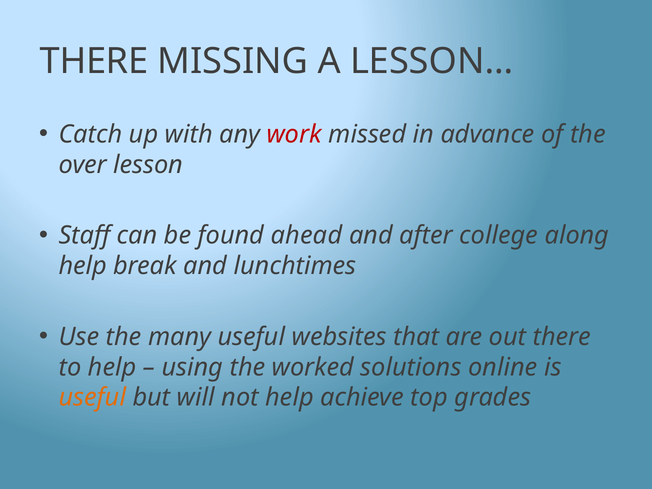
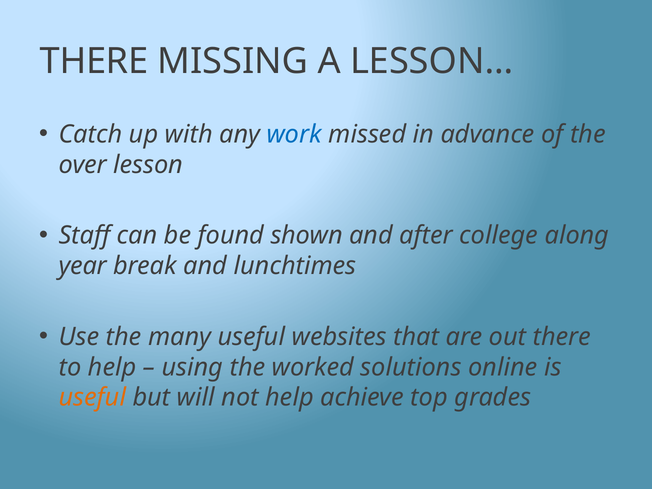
work colour: red -> blue (294, 134)
ahead: ahead -> shown (307, 236)
help: help -> year (83, 266)
